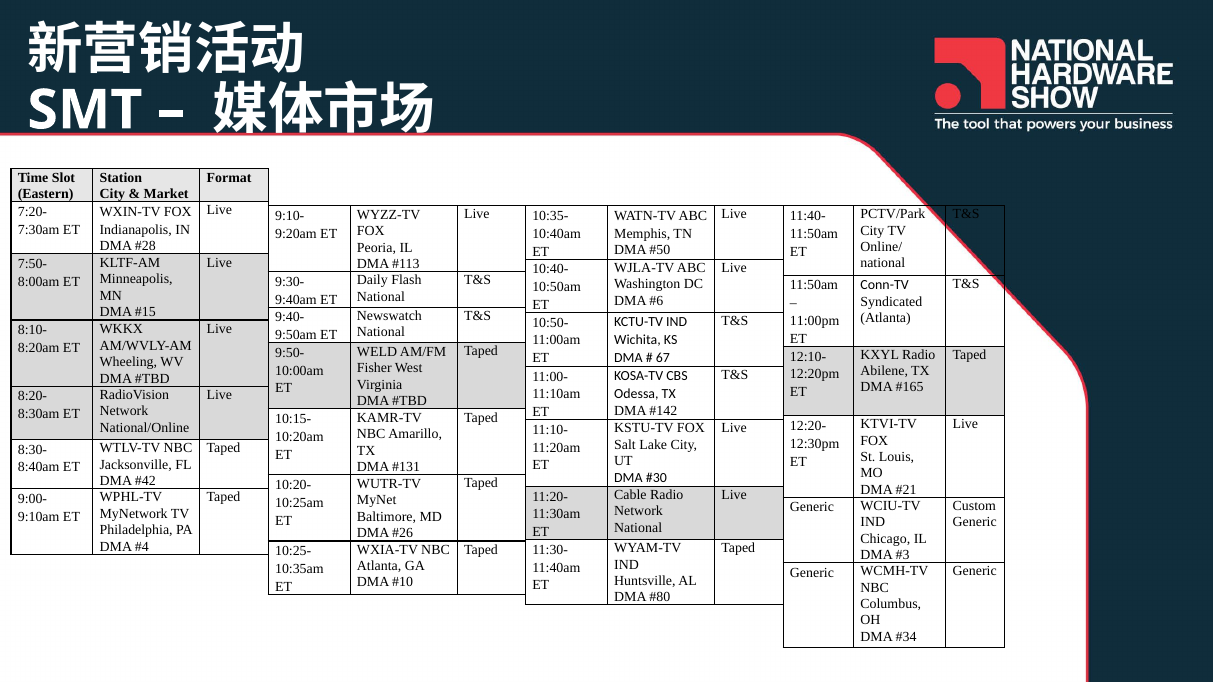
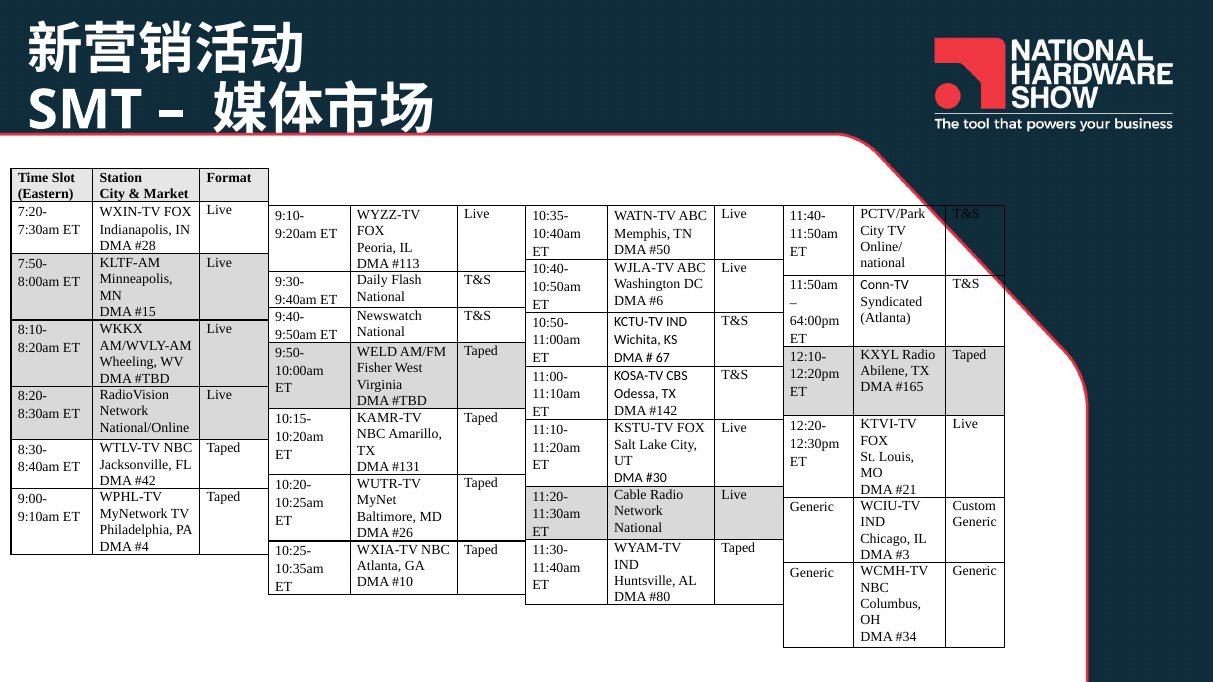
11:00pm: 11:00pm -> 64:00pm (815, 321)
